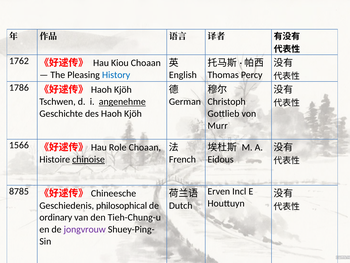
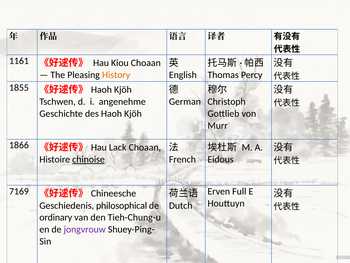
1762: 1762 -> 1161 (19, 61)
History colour: blue -> orange (116, 75)
1786: 1786 -> 1855 (19, 87)
angenehme underline: present -> none (122, 102)
1566: 1566 -> 1866 (19, 145)
Role: Role -> Lack (118, 147)
8785: 8785 -> 7169 (19, 191)
Incl: Incl -> Full (239, 191)
